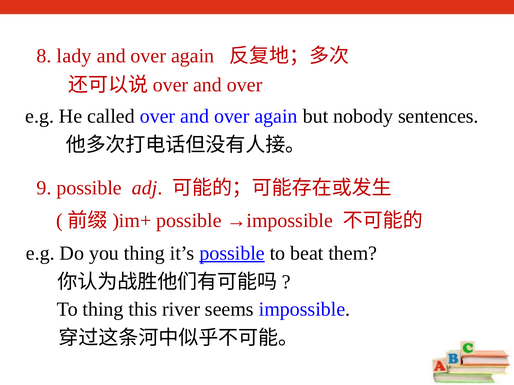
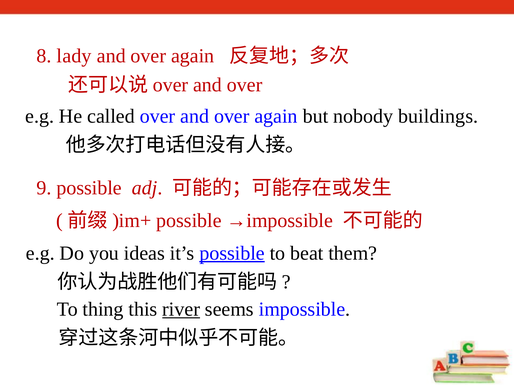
sentences: sentences -> buildings (438, 116)
you thing: thing -> ideas (144, 253)
river underline: none -> present (181, 310)
